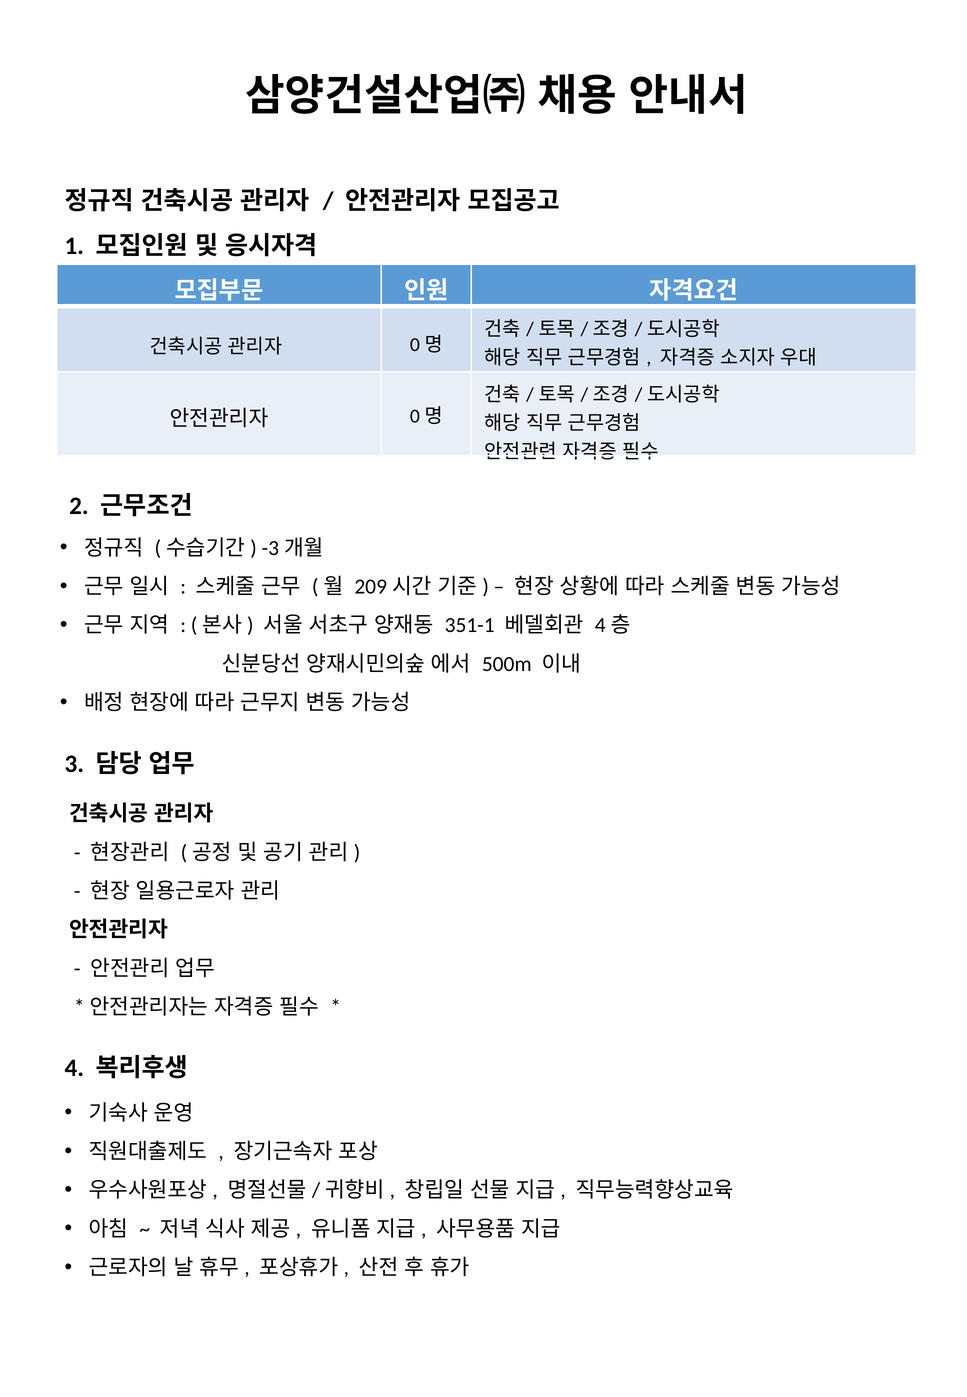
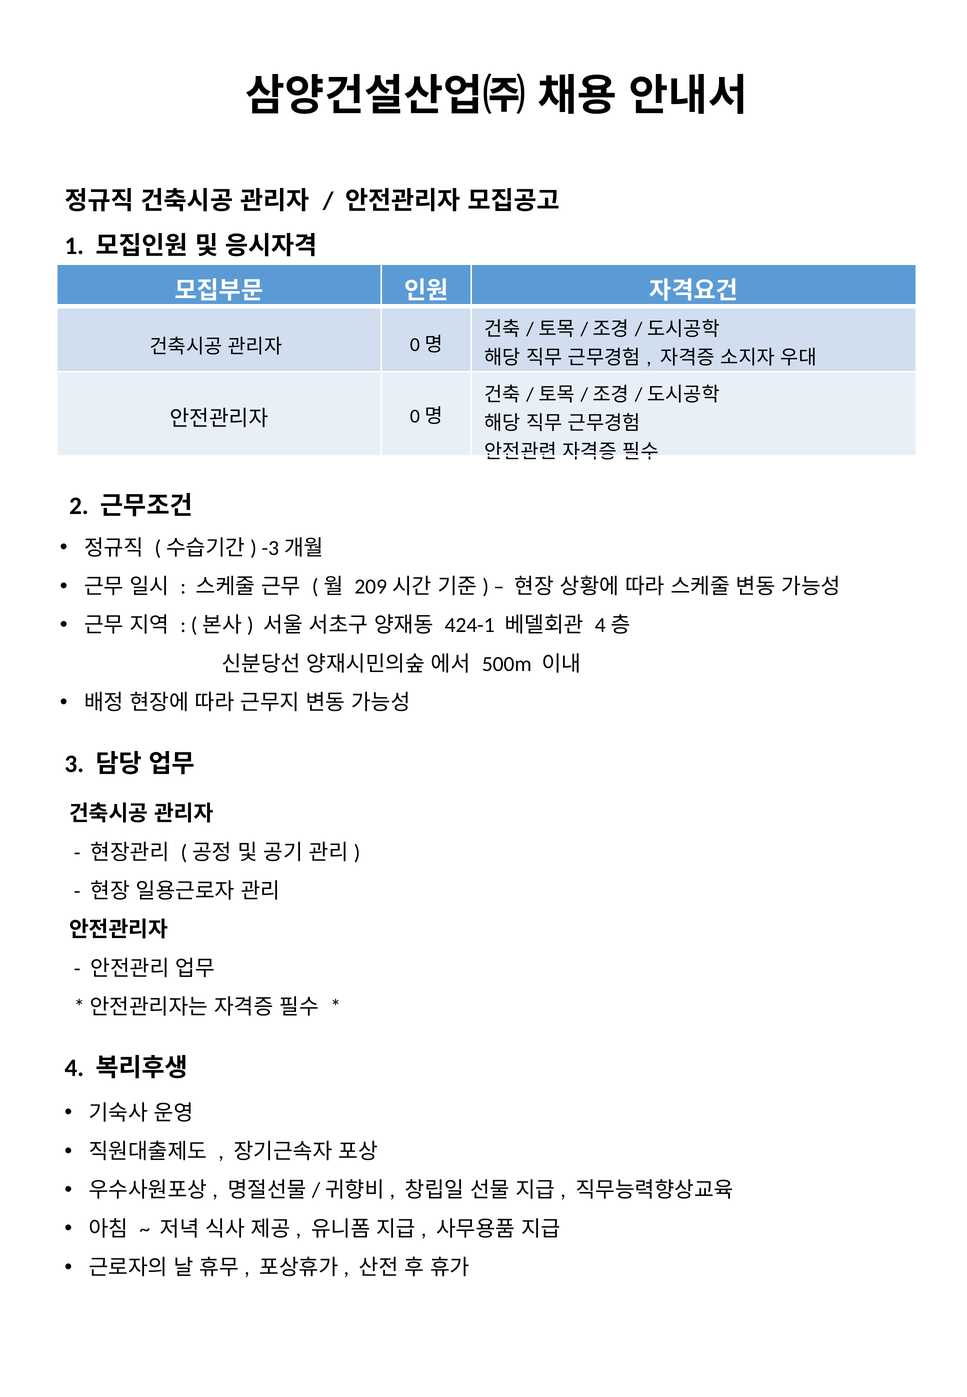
351-1: 351-1 -> 424-1 (470, 625)
